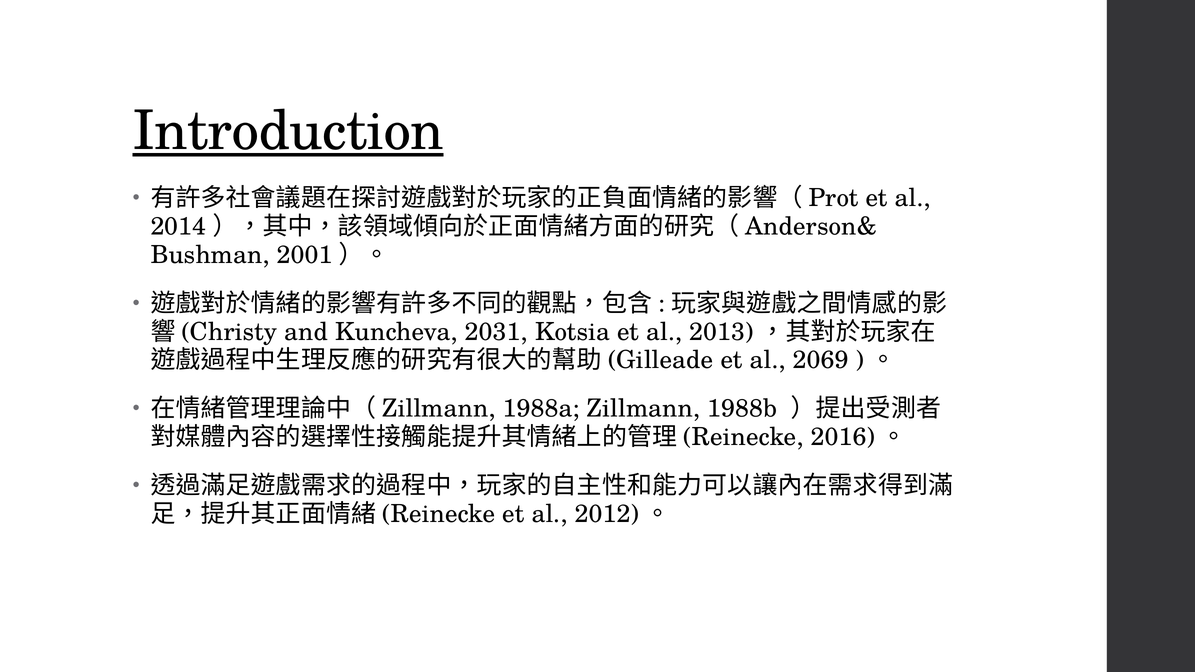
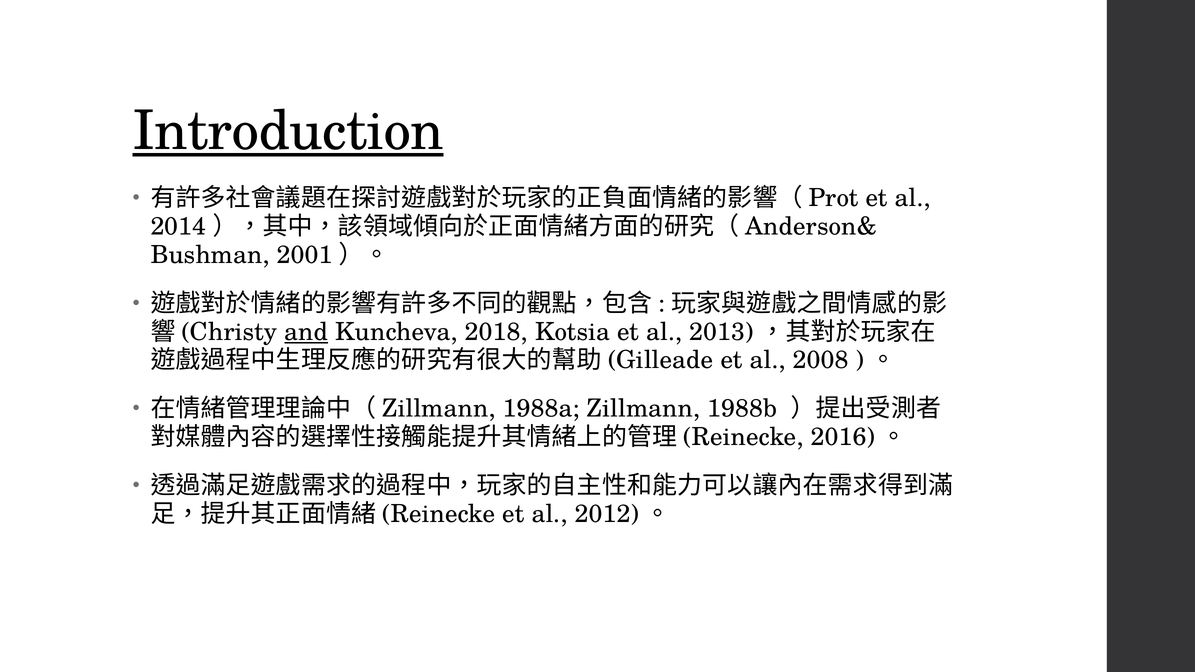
and underline: none -> present (306, 332)
2031: 2031 -> 2018 (496, 332)
2069: 2069 -> 2008 (821, 360)
